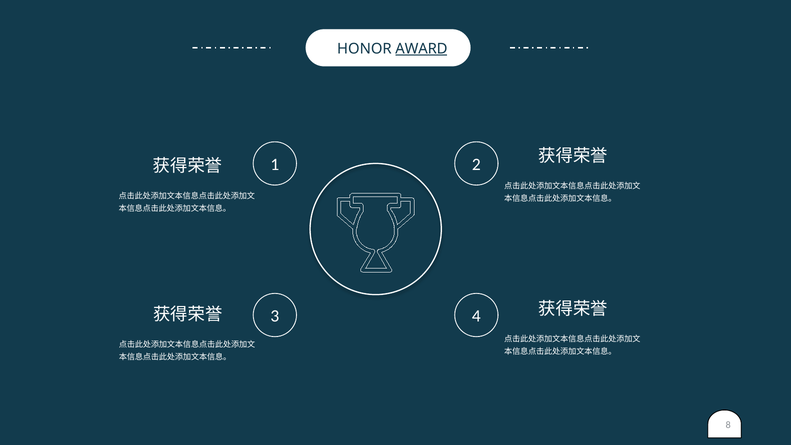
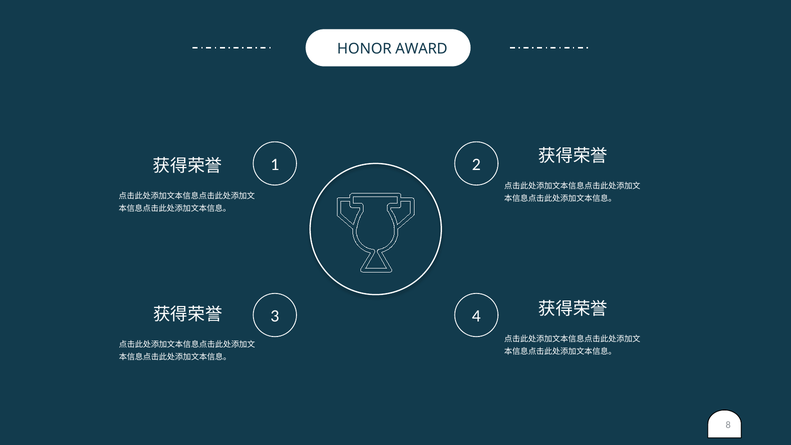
AWARD underline: present -> none (421, 49)
